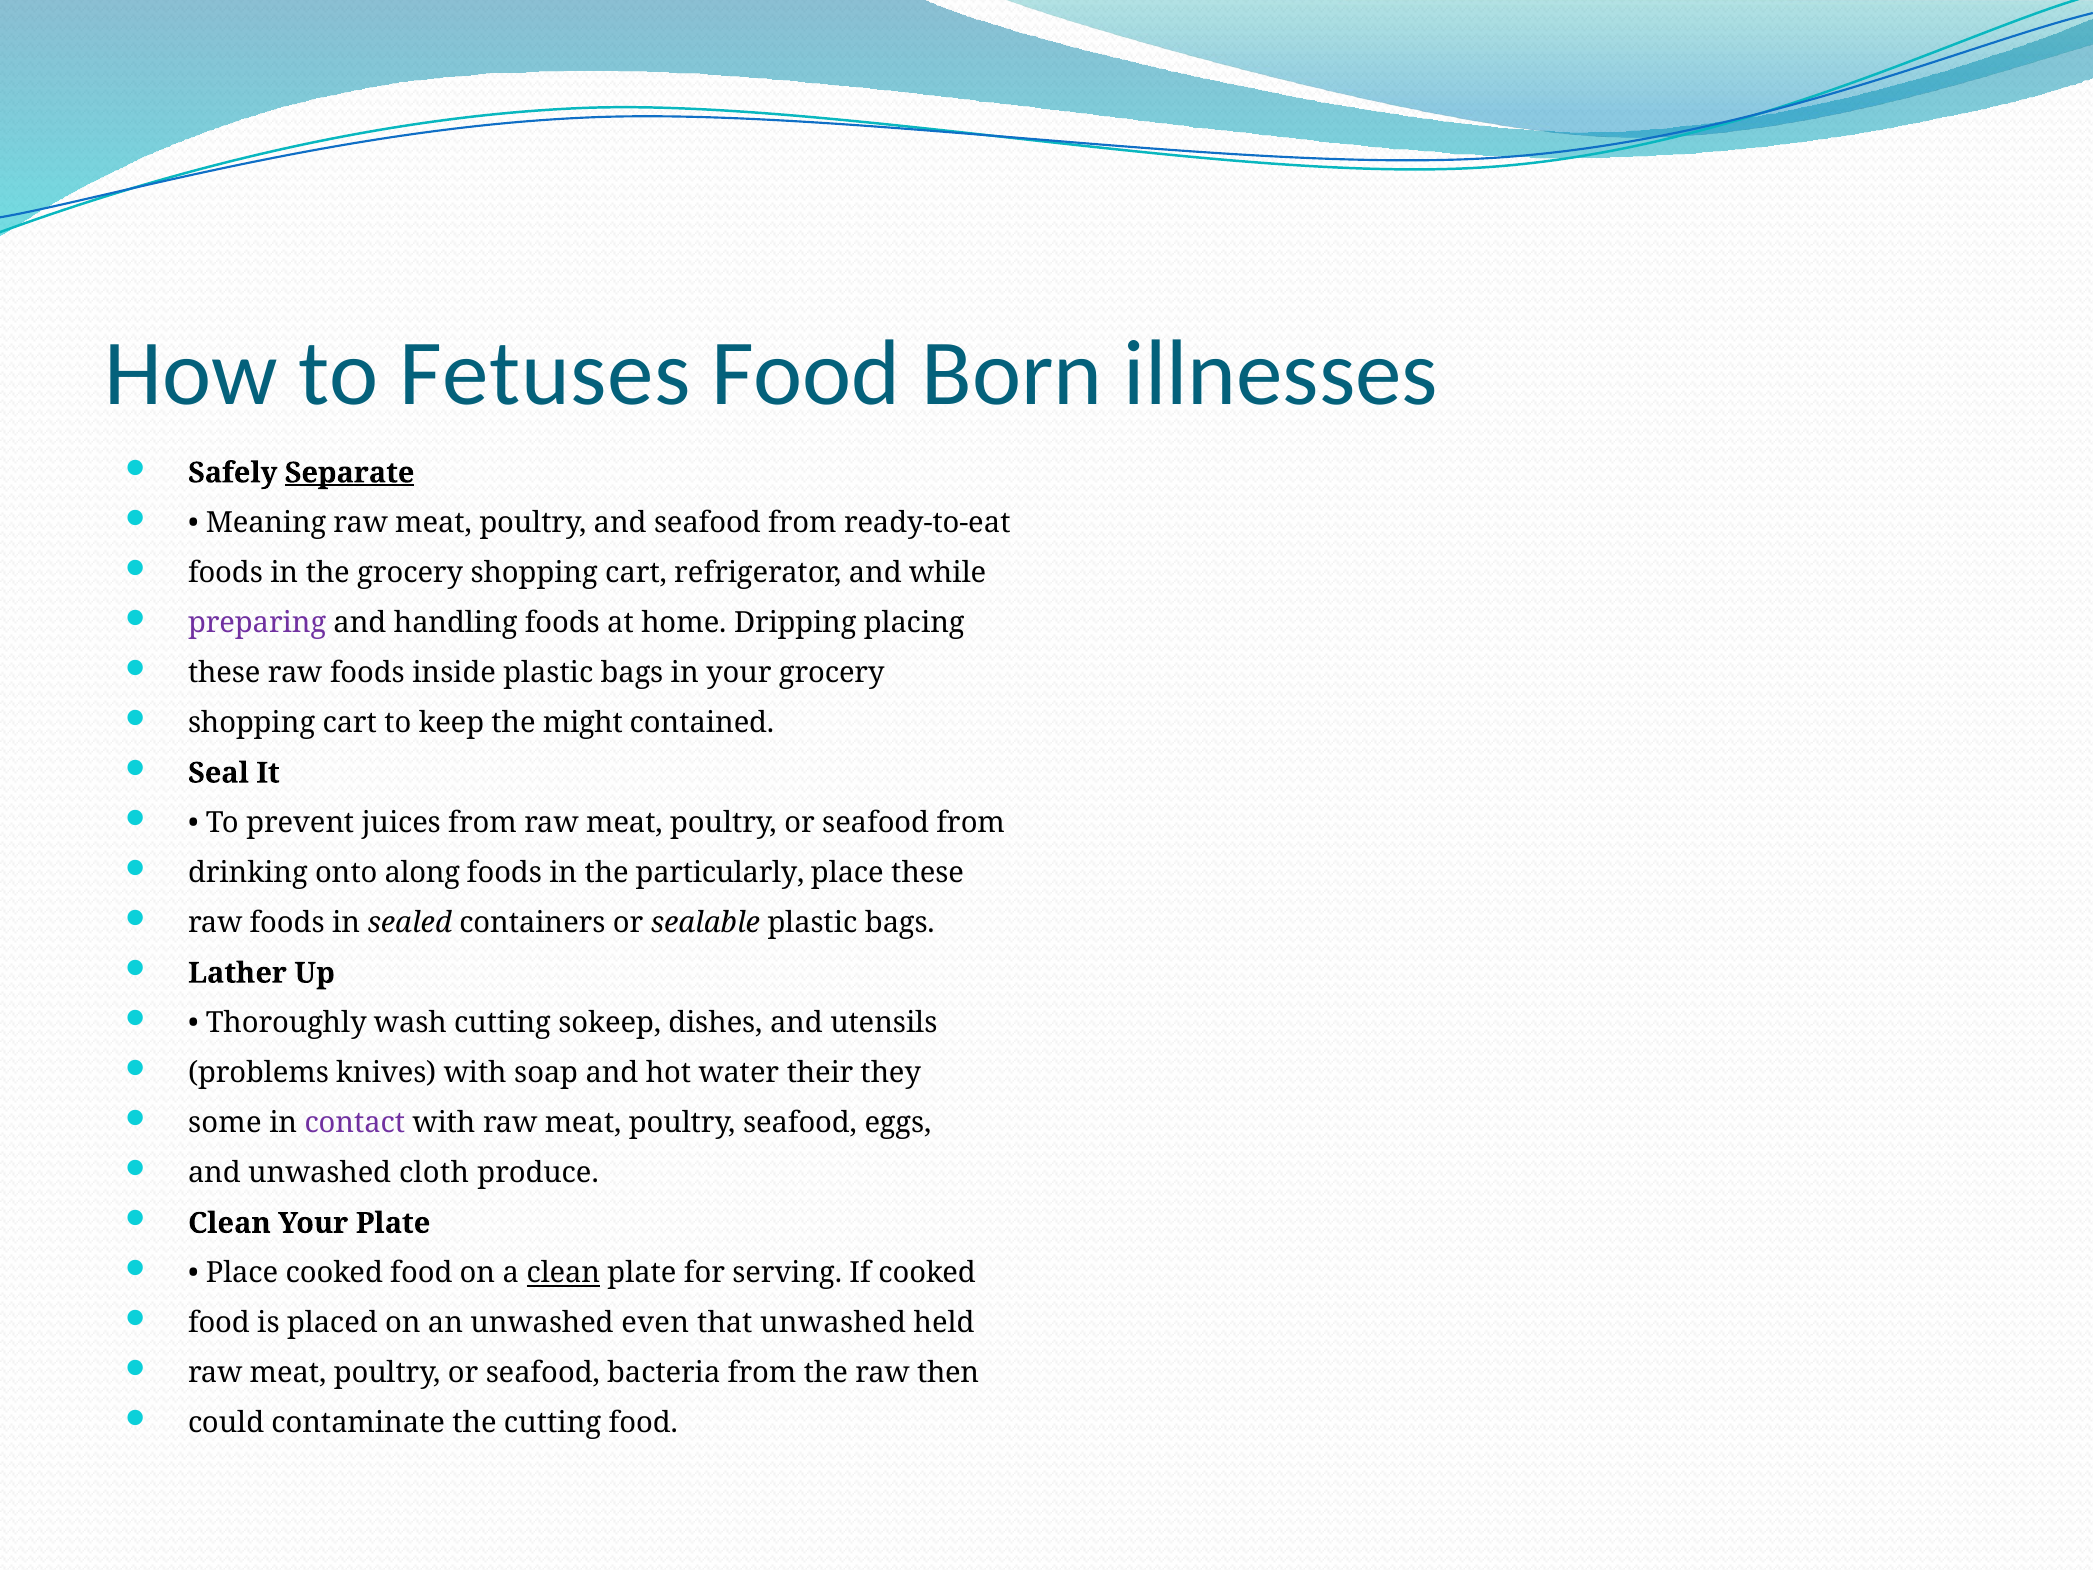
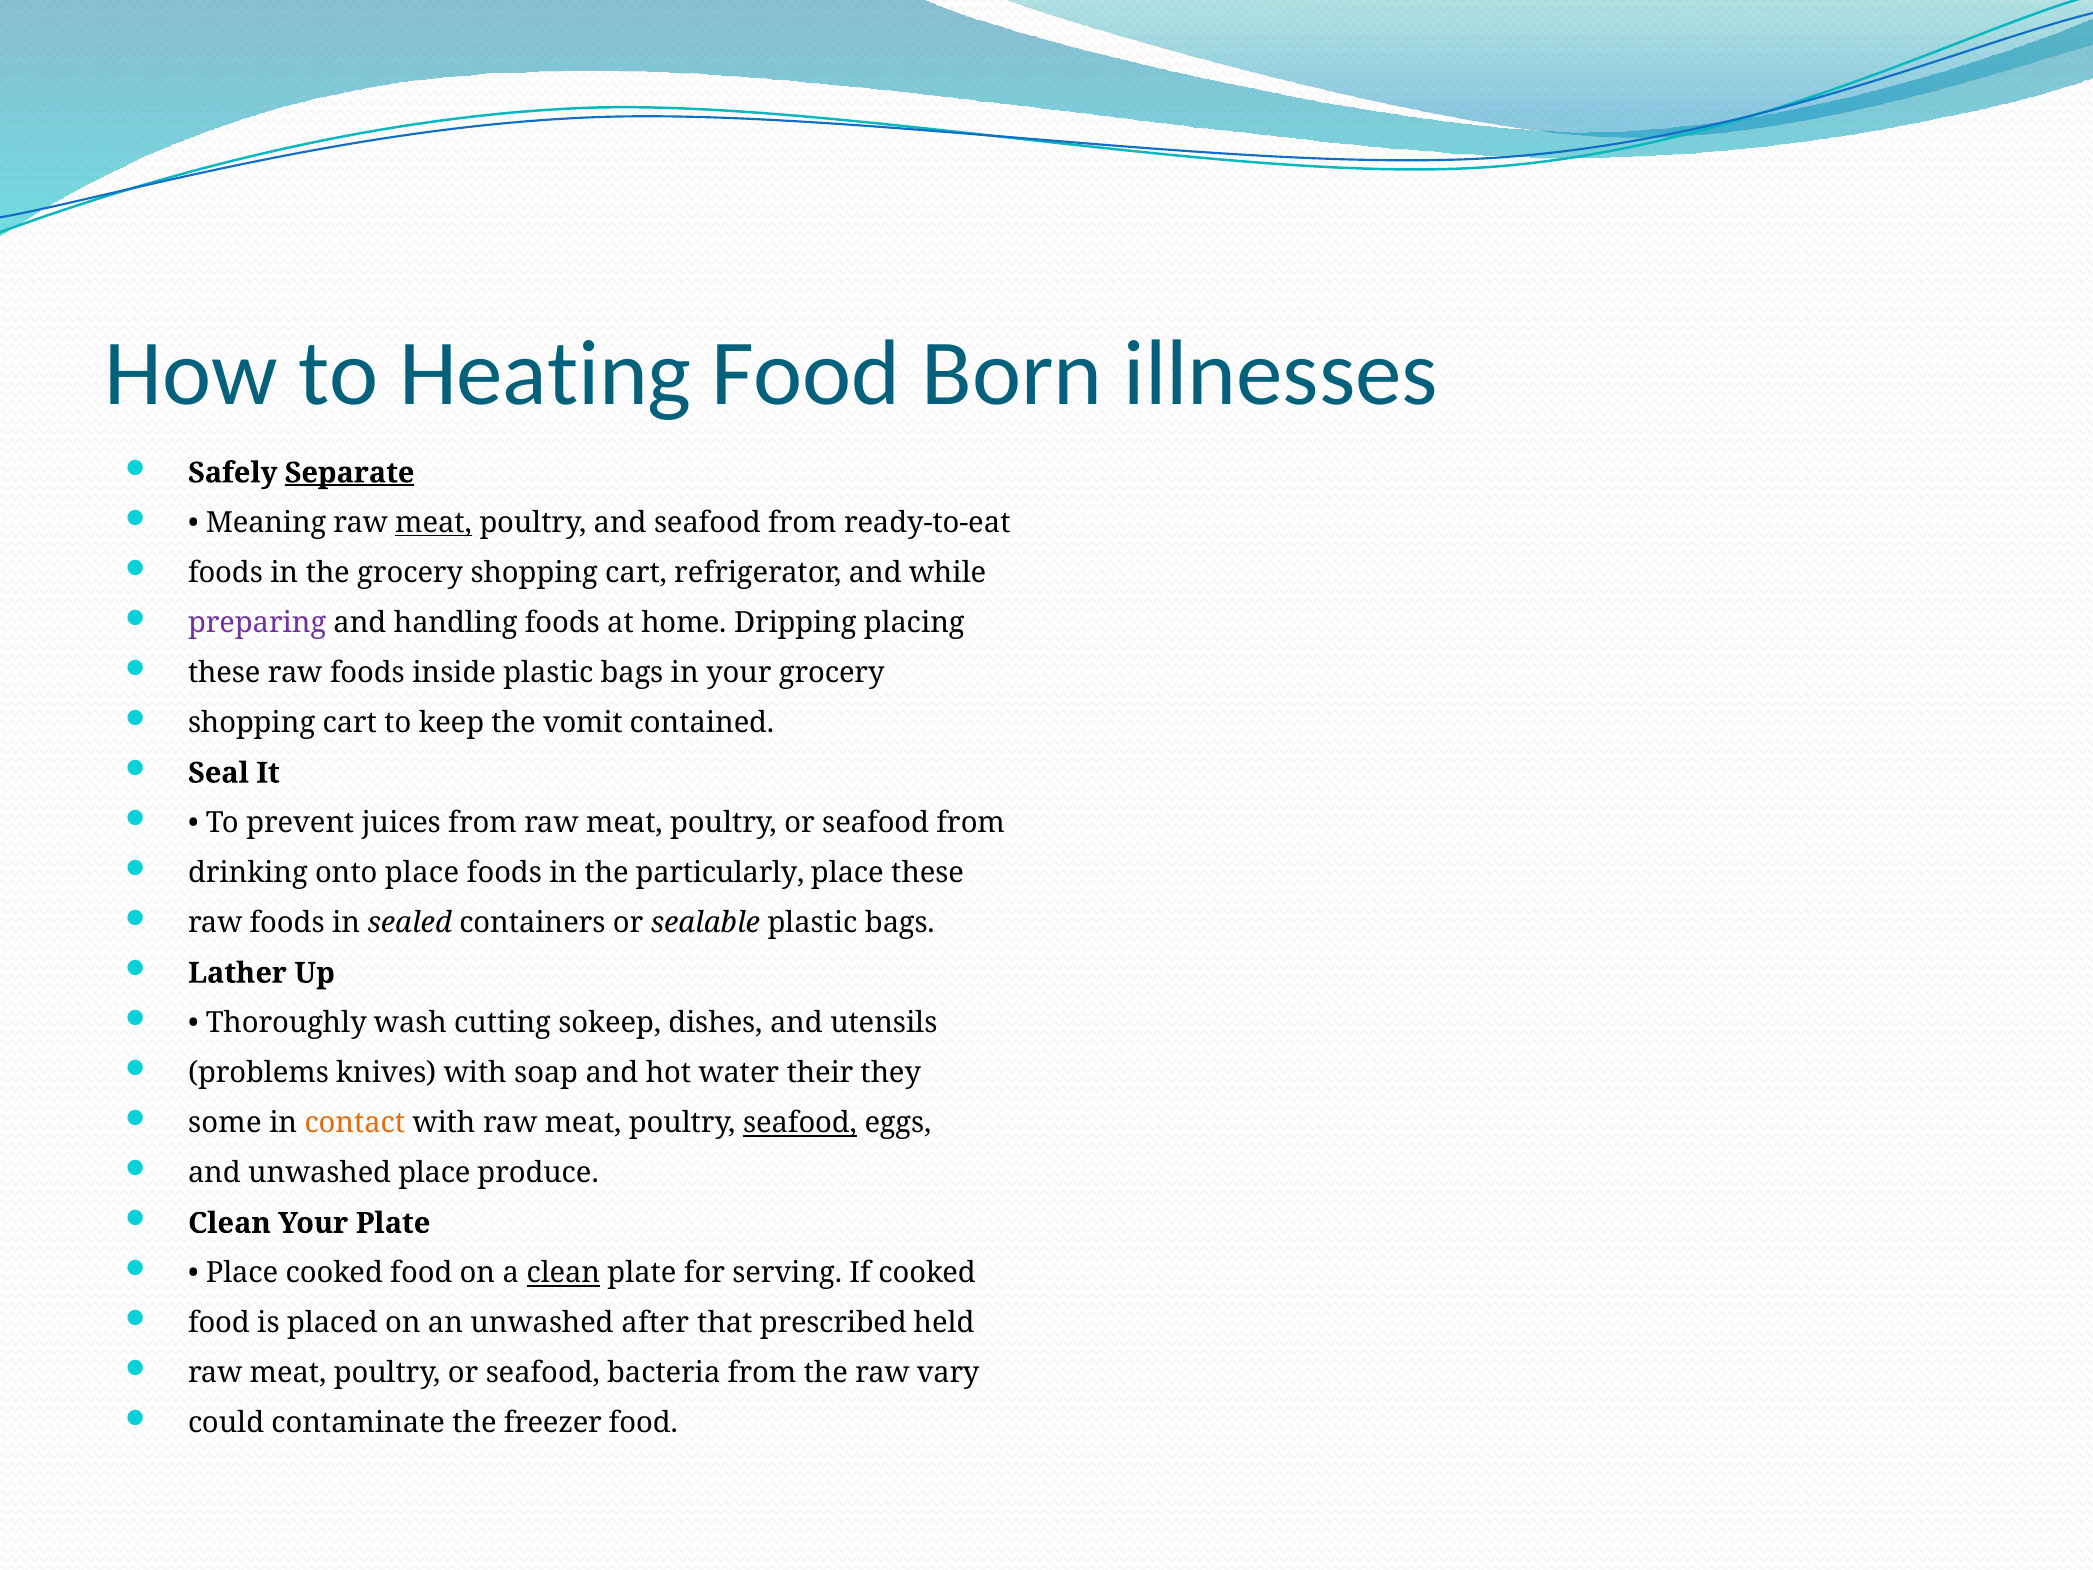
Fetuses: Fetuses -> Heating (545, 373)
meat underline: none -> present (434, 523)
might: might -> vomit (583, 723)
onto along: along -> place (422, 873)
contact colour: purple -> orange (355, 1123)
seafood underline: none -> present (800, 1123)
unwashed cloth: cloth -> place (434, 1173)
even: even -> after (655, 1323)
that unwashed: unwashed -> prescribed (833, 1323)
then: then -> vary (948, 1373)
the cutting: cutting -> freezer (553, 1423)
